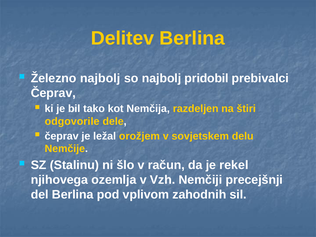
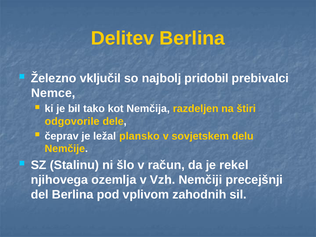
Železno najbolj: najbolj -> vključil (100, 78)
Čeprav: Čeprav -> Nemce (53, 93)
orožjem: orožjem -> plansko (139, 136)
